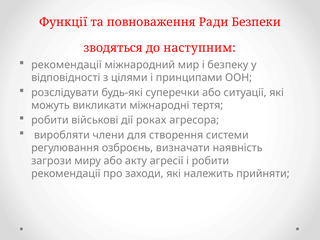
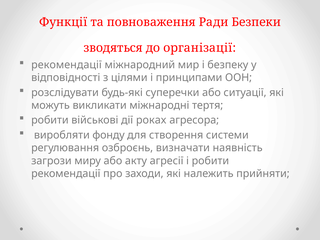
наступним: наступним -> організації (200, 48)
члени: члени -> фонду (109, 135)
